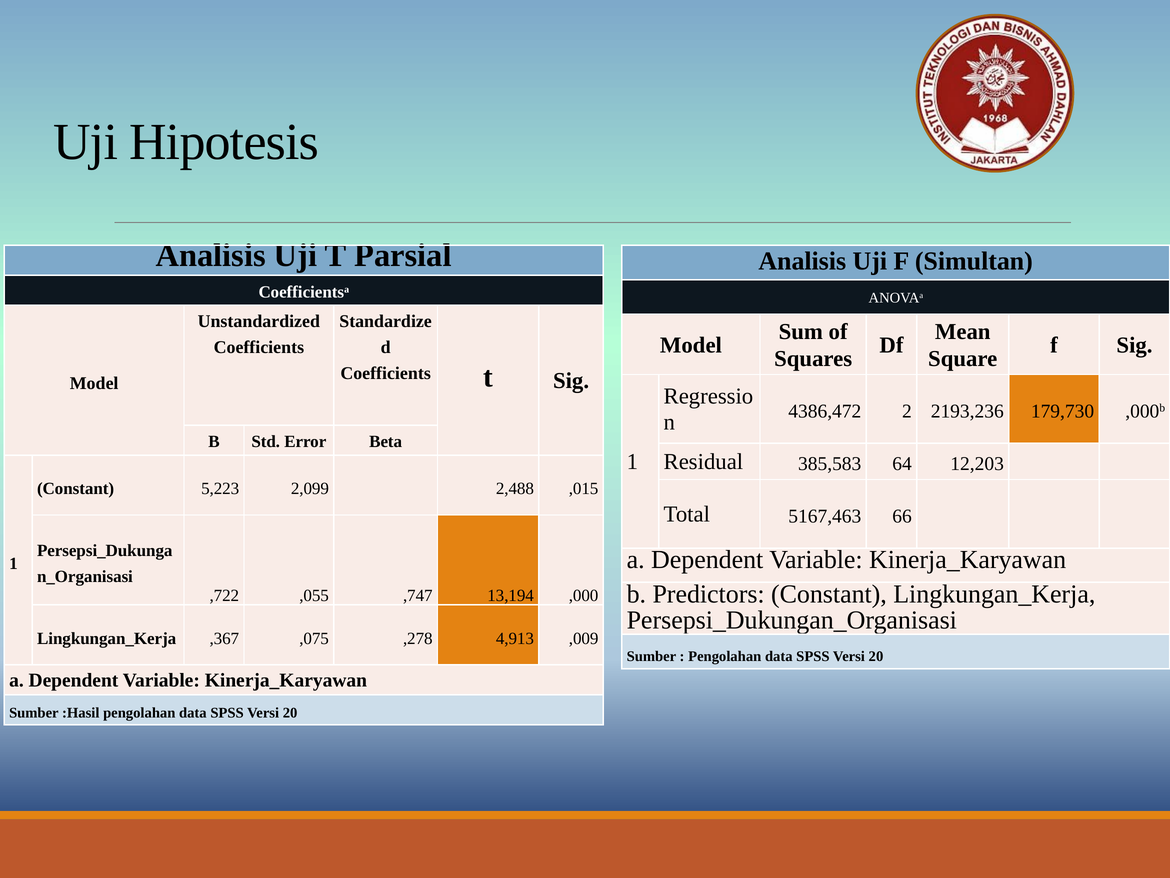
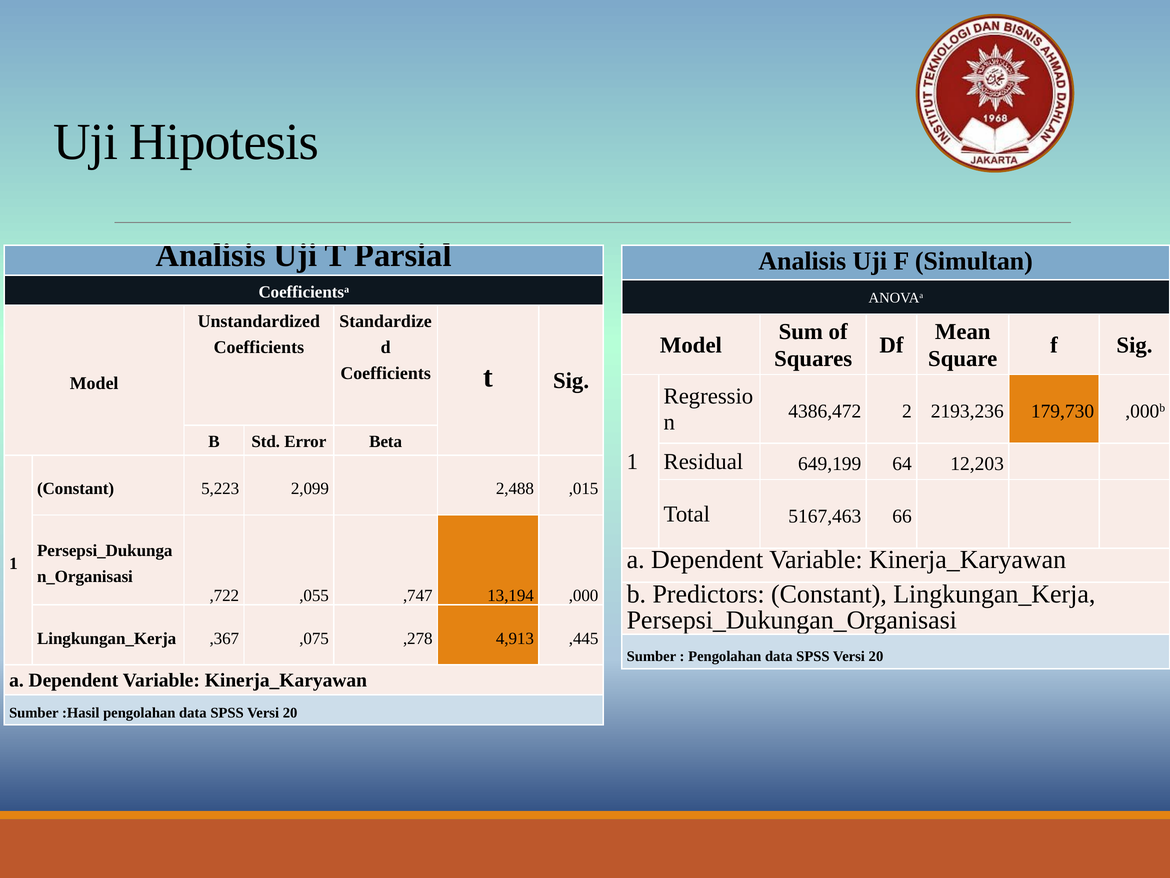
385,583: 385,583 -> 649,199 (830, 463)
,009: ,009 -> ,445 (584, 638)
